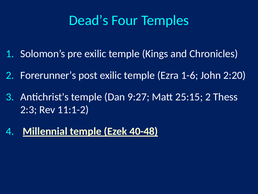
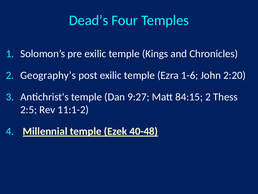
Forerunner’s: Forerunner’s -> Geography’s (48, 75)
25:15: 25:15 -> 84:15 (189, 97)
2:3: 2:3 -> 2:5 (29, 110)
